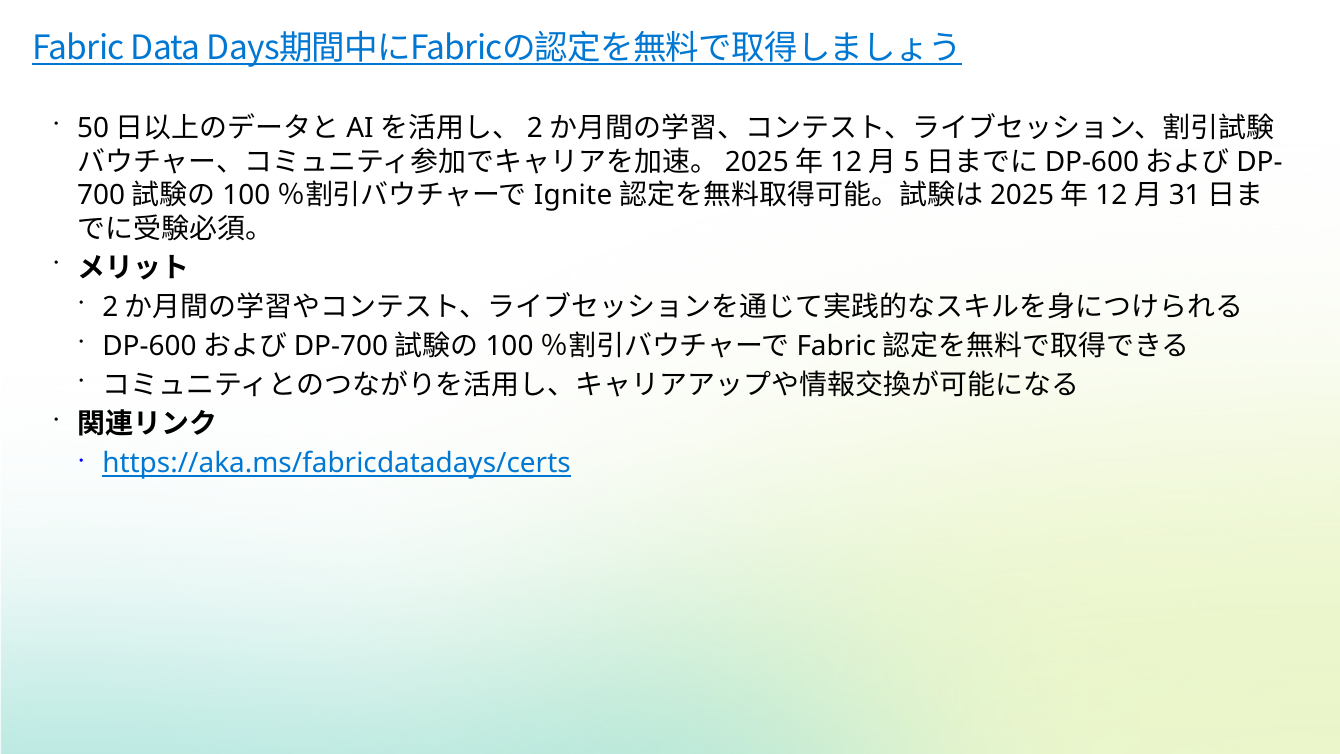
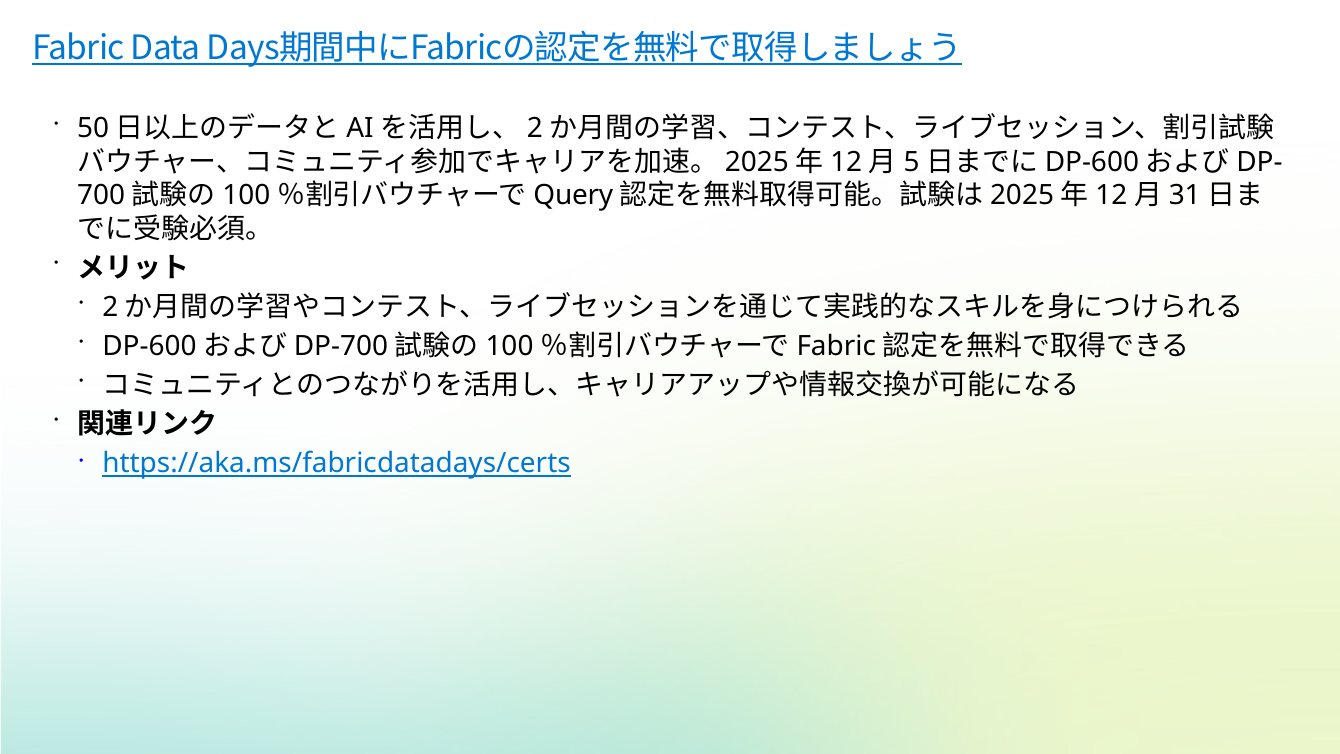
Ignite: Ignite -> Query (573, 195)
